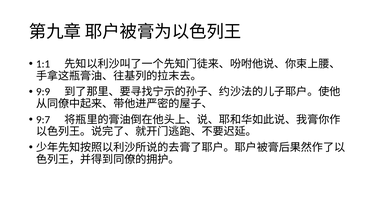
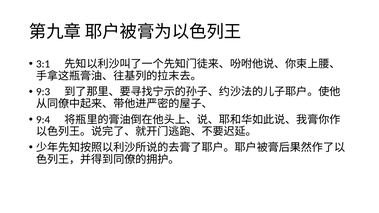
1:1: 1:1 -> 3:1 (43, 64)
9:9: 9:9 -> 9:3 (43, 92)
9:7: 9:7 -> 9:4 (43, 120)
